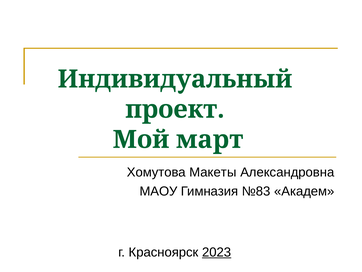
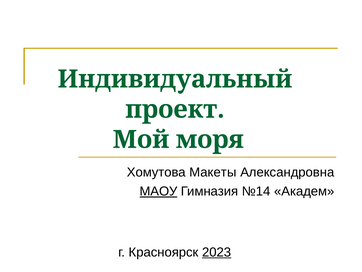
март: март -> моря (210, 139)
МАОУ underline: none -> present (159, 191)
№83: №83 -> №14 (256, 191)
